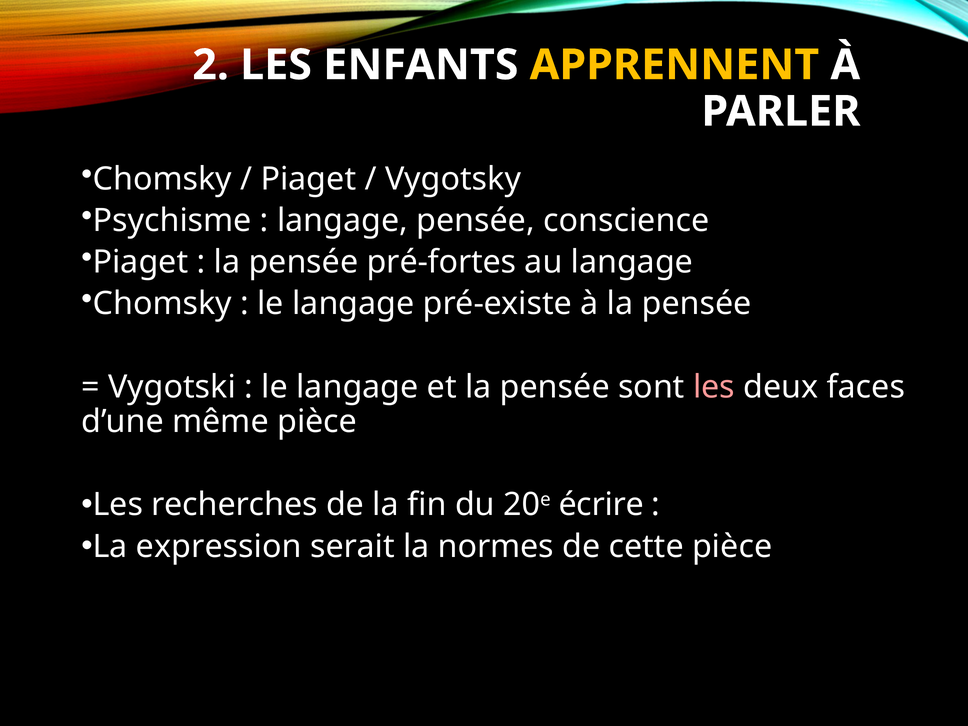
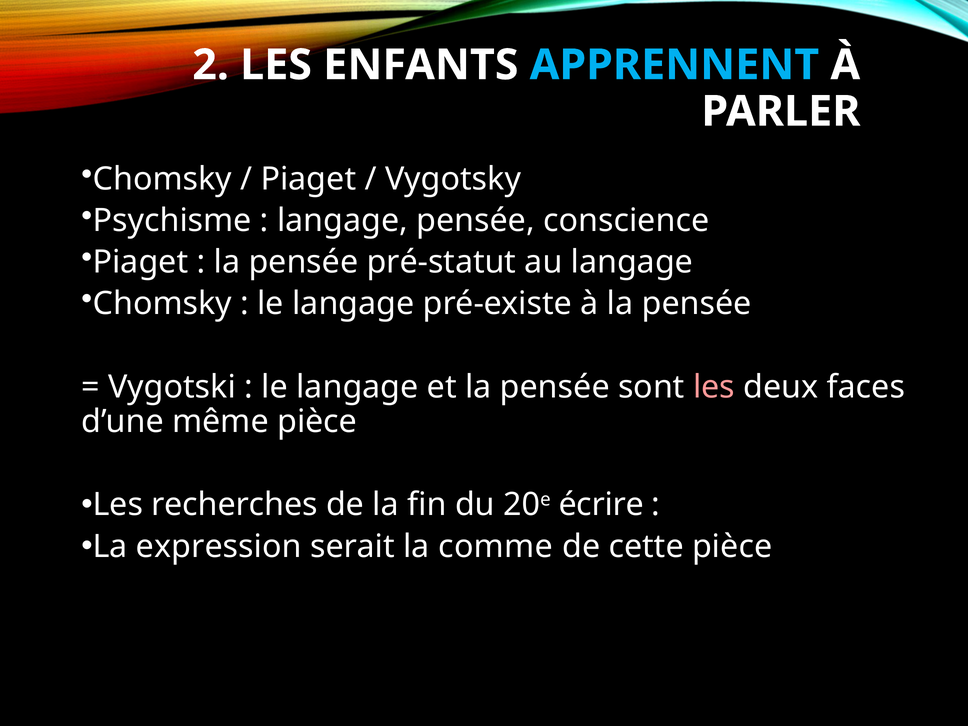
APPRENNENT colour: yellow -> light blue (674, 65)
pré-fortes: pré-fortes -> pré-statut (441, 262)
normes: normes -> comme (496, 546)
